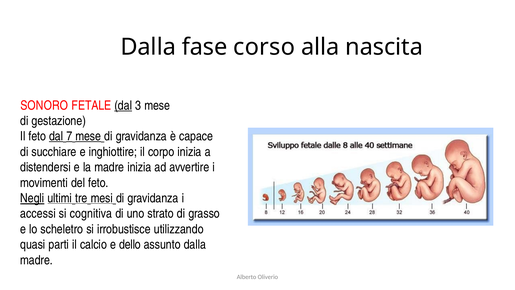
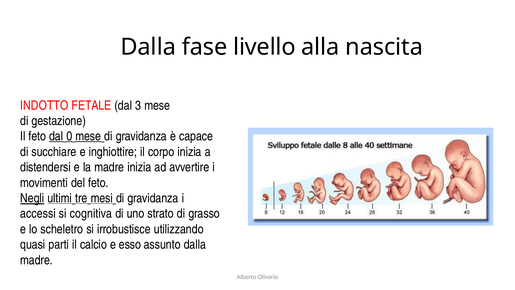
corso: corso -> livello (264, 47)
SONORO: SONORO -> INDOTTO (44, 105)
dal underline: present -> none (123, 105)
7: 7 -> 0 (69, 136)
dello: dello -> esso (130, 244)
